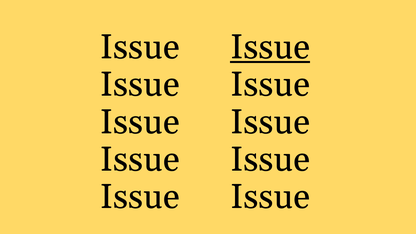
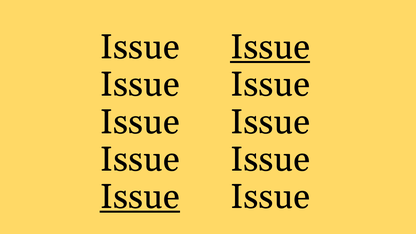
Issue underline: none -> present (140, 197)
